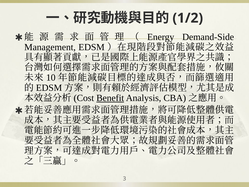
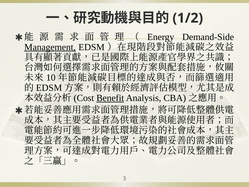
Management underline: none -> present (50, 47)
